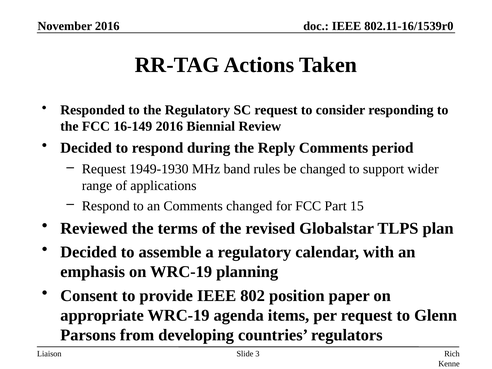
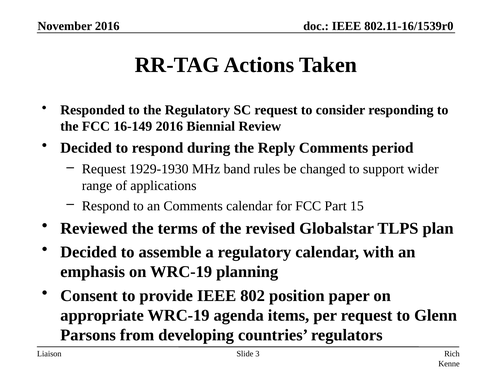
1949-1930: 1949-1930 -> 1929-1930 (159, 169)
Comments changed: changed -> calendar (249, 206)
